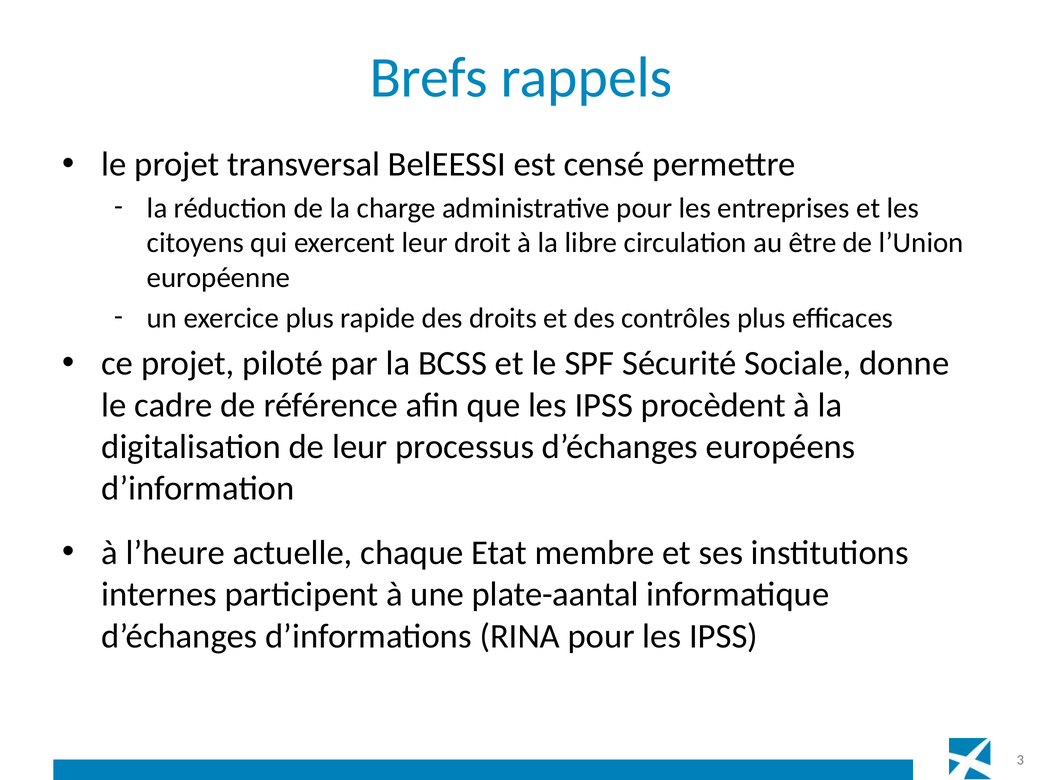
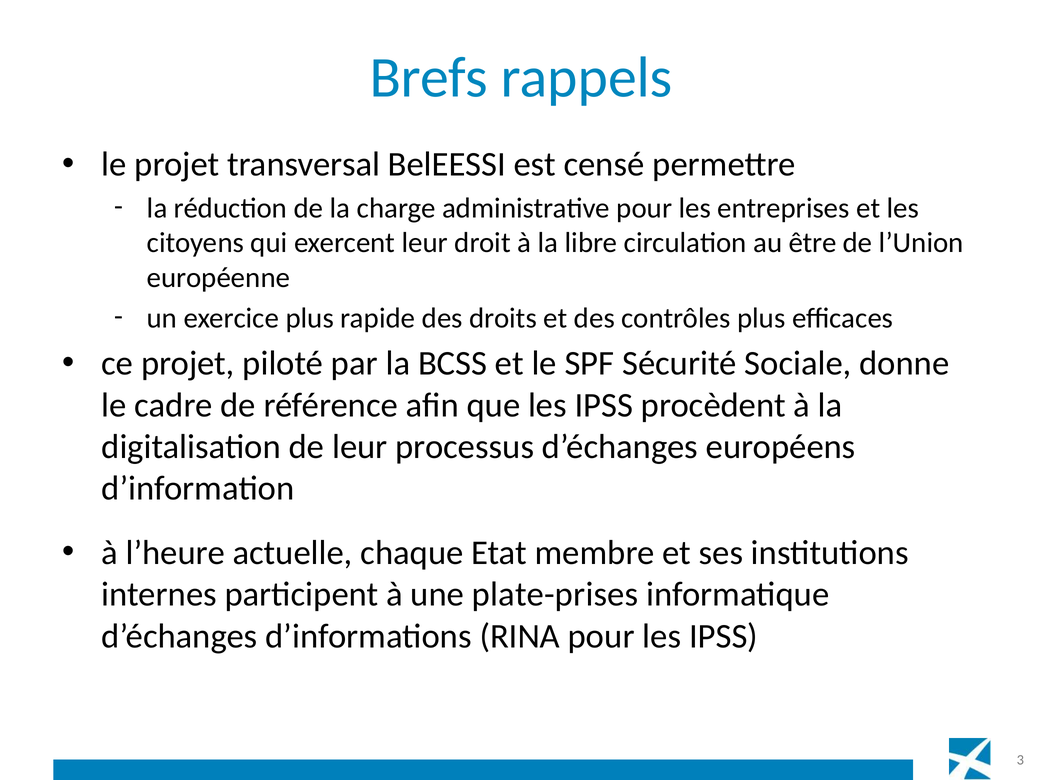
plate-aantal: plate-aantal -> plate-prises (555, 594)
